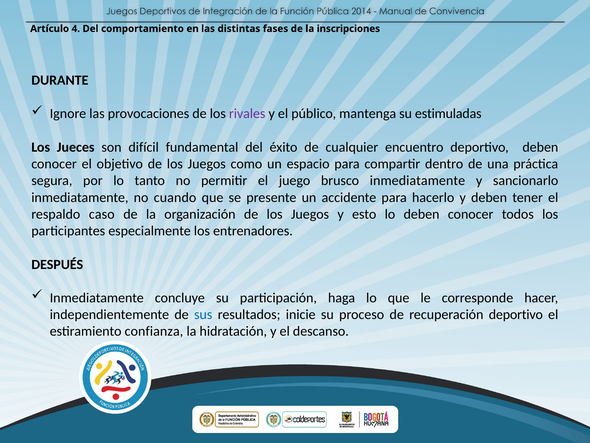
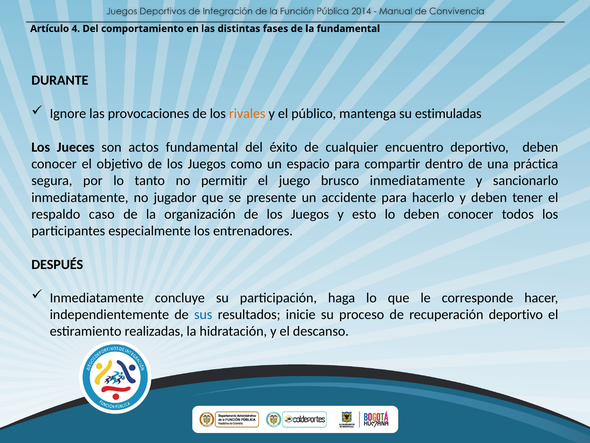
la inscripciones: inscripciones -> fundamental (348, 29)
rivales colour: purple -> orange (247, 114)
difícil: difícil -> actos (144, 147)
cuando: cuando -> jugador (175, 197)
confianza: confianza -> realizadas (154, 331)
